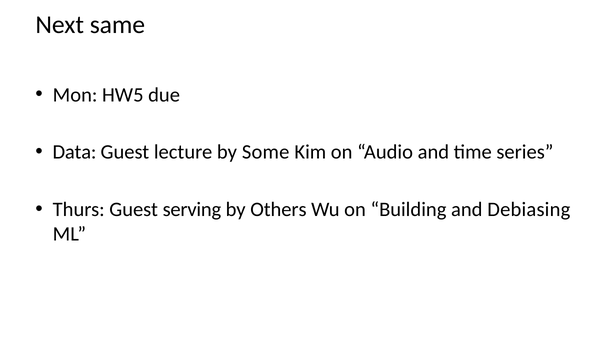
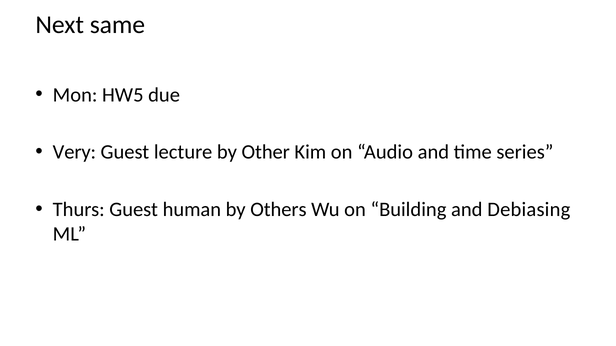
Data: Data -> Very (74, 152)
Some: Some -> Other (266, 152)
serving: serving -> human (192, 210)
